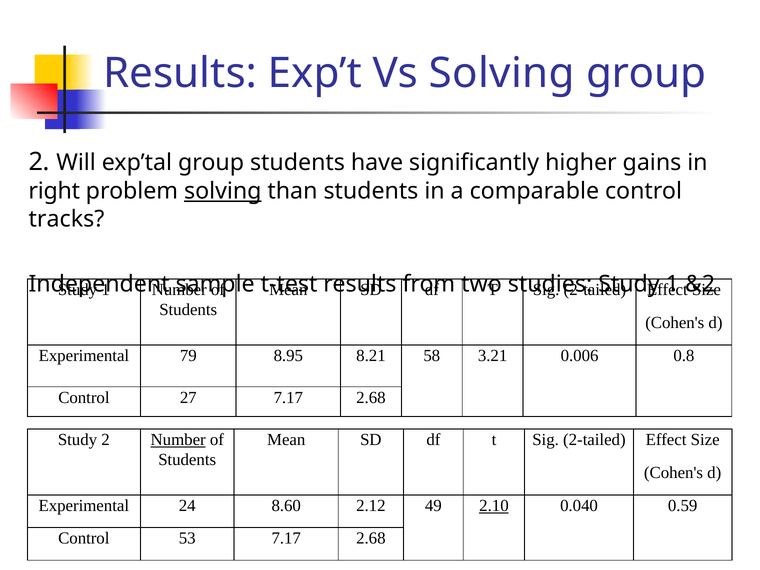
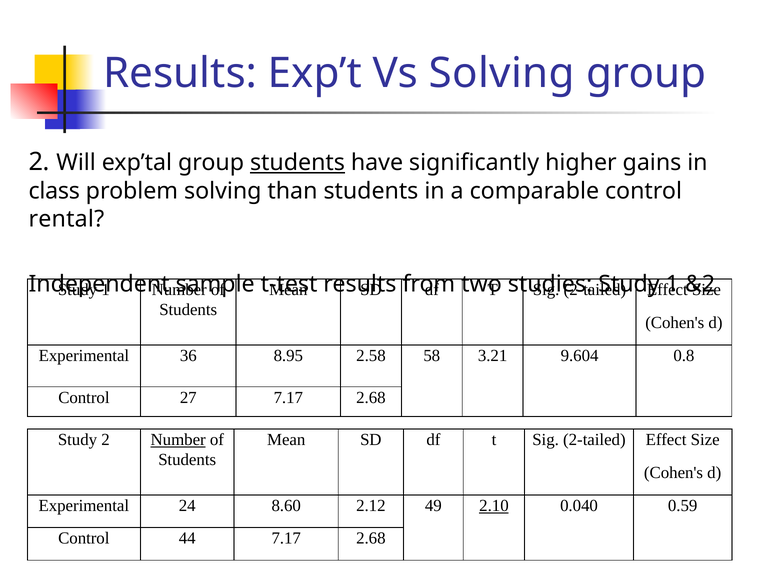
students underline: none -> present (297, 163)
right: right -> class (54, 191)
solving underline: present -> none (223, 191)
tracks: tracks -> rental (66, 219)
79: 79 -> 36 (188, 356)
8.21: 8.21 -> 2.58 (371, 356)
0.006: 0.006 -> 9.604 (580, 356)
53: 53 -> 44 (187, 538)
